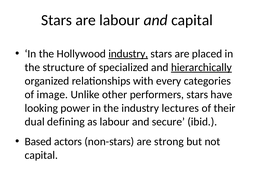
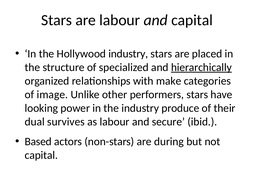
industry underline: present -> none (128, 54)
every: every -> make (169, 81)
lectures: lectures -> produce (180, 108)
defining: defining -> survives (66, 121)
strong: strong -> during (169, 141)
